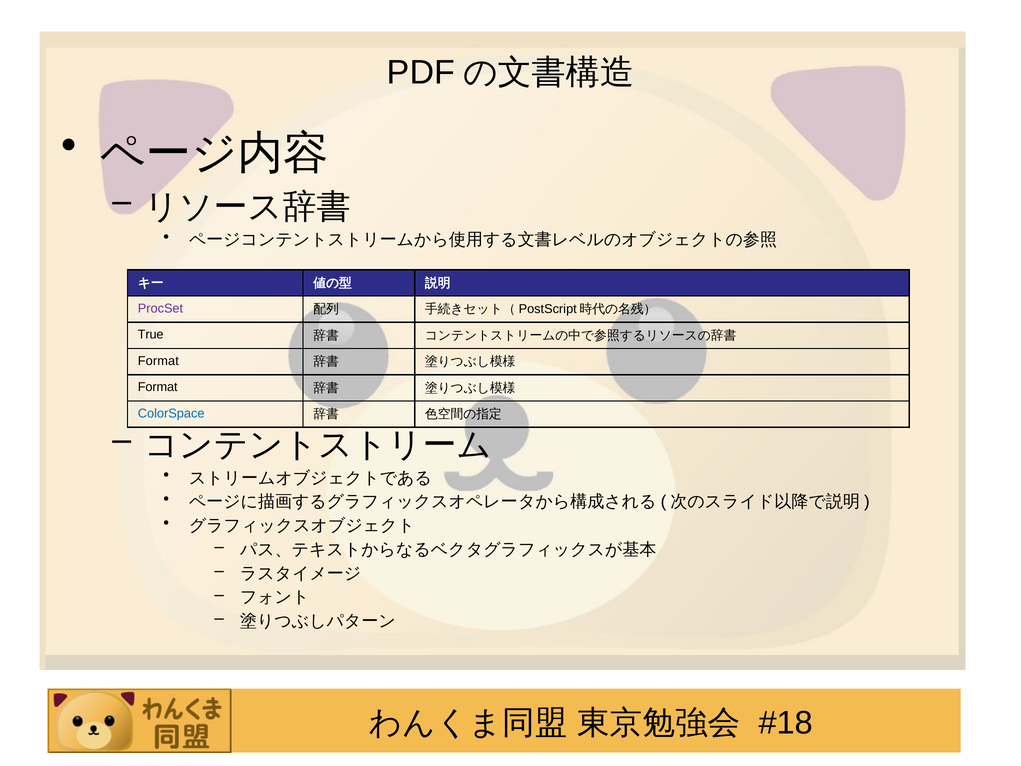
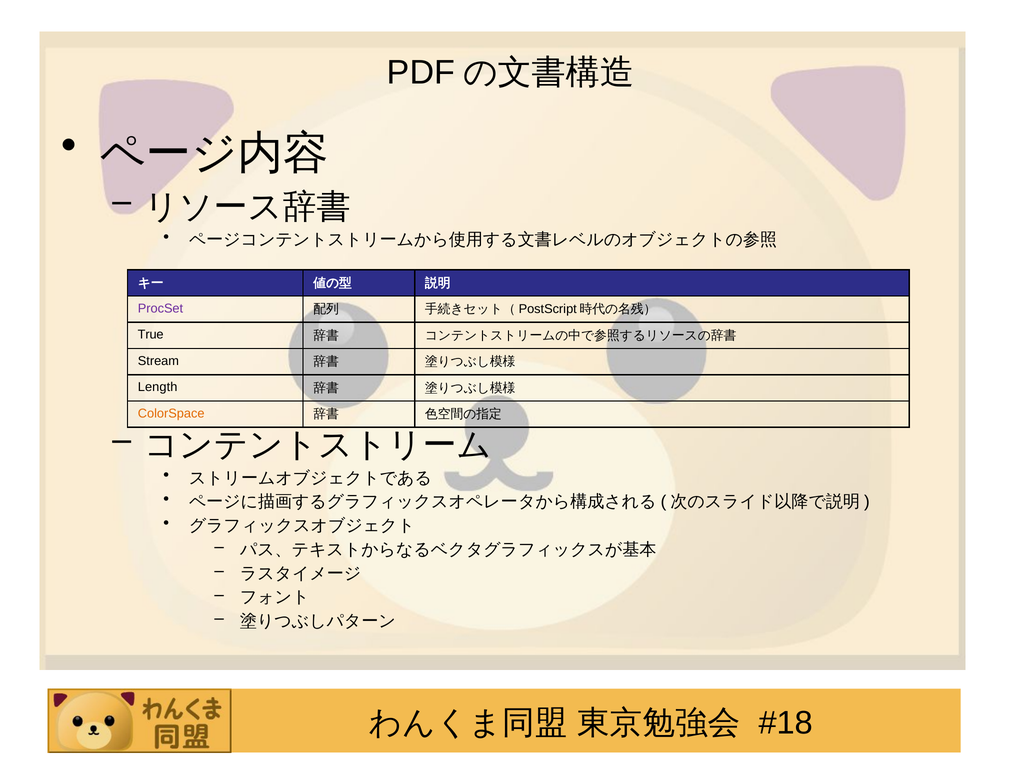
Format: Format -> Stream (158, 361)
Format: Format -> Length (158, 387)
ColorSpace colour: blue -> orange (171, 413)
